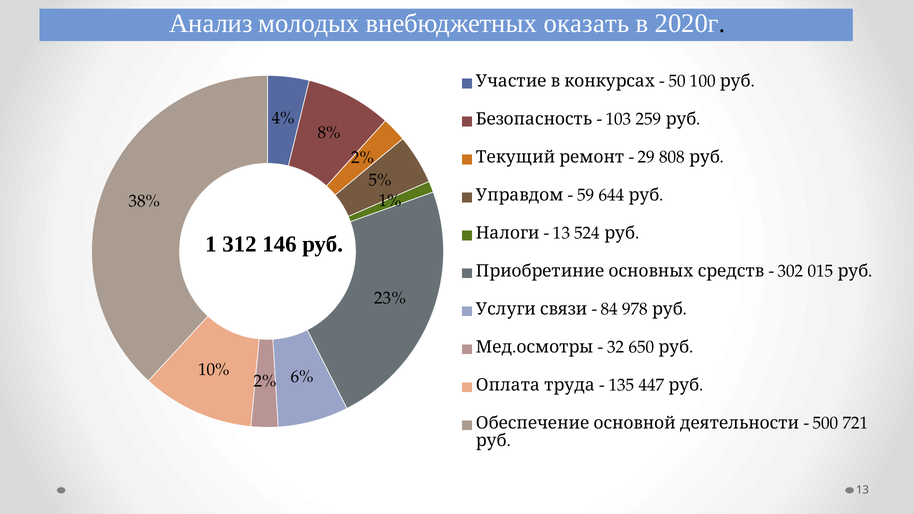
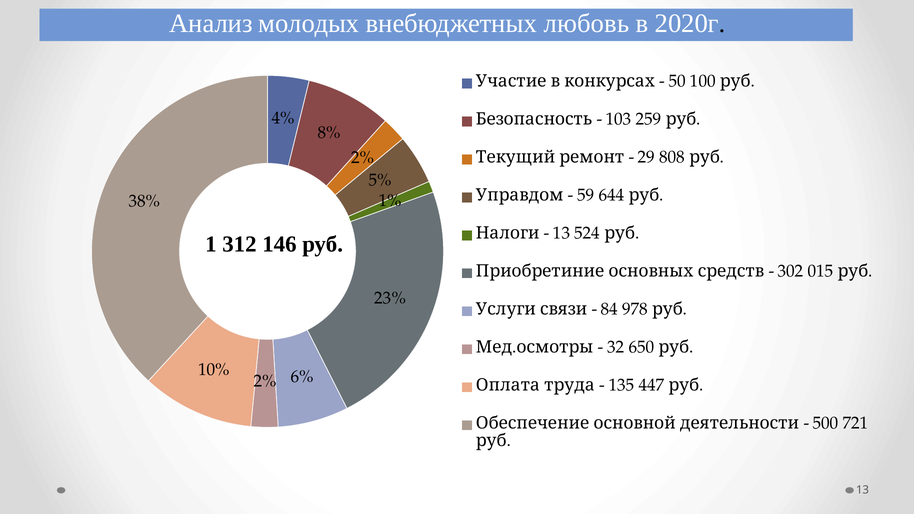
оказать: оказать -> любовь (586, 24)
